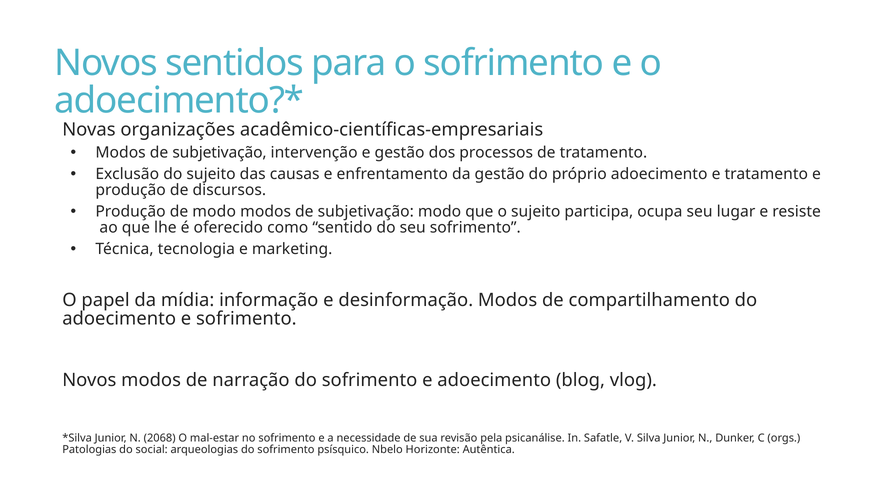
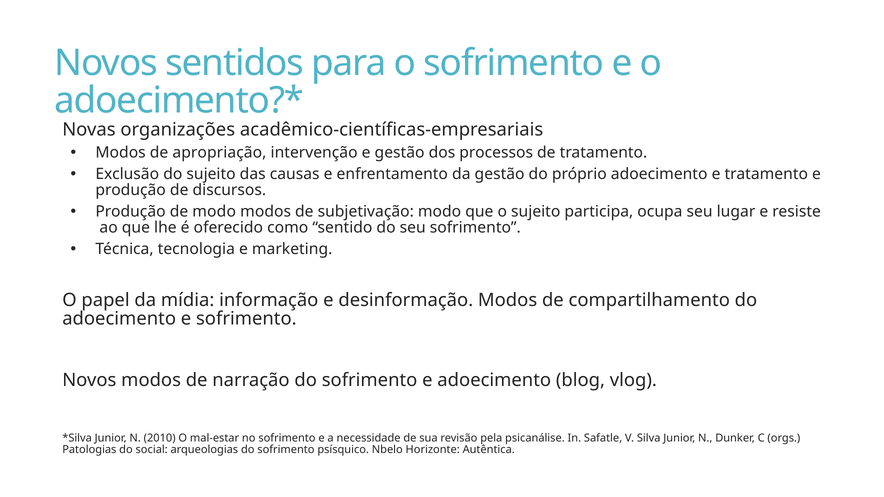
subjetivação: subjetivação -> apropriação (219, 153)
2068: 2068 -> 2010 (160, 438)
